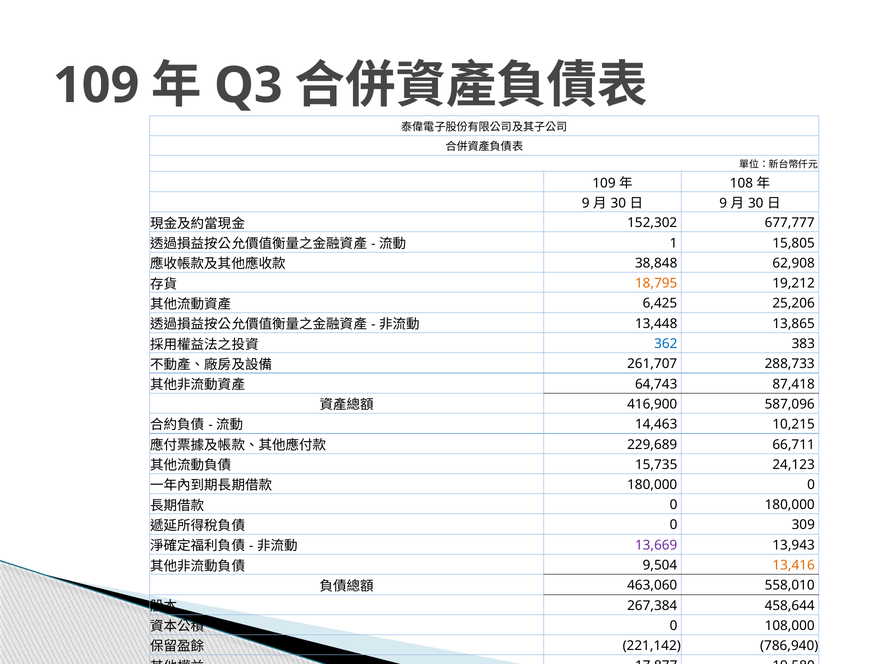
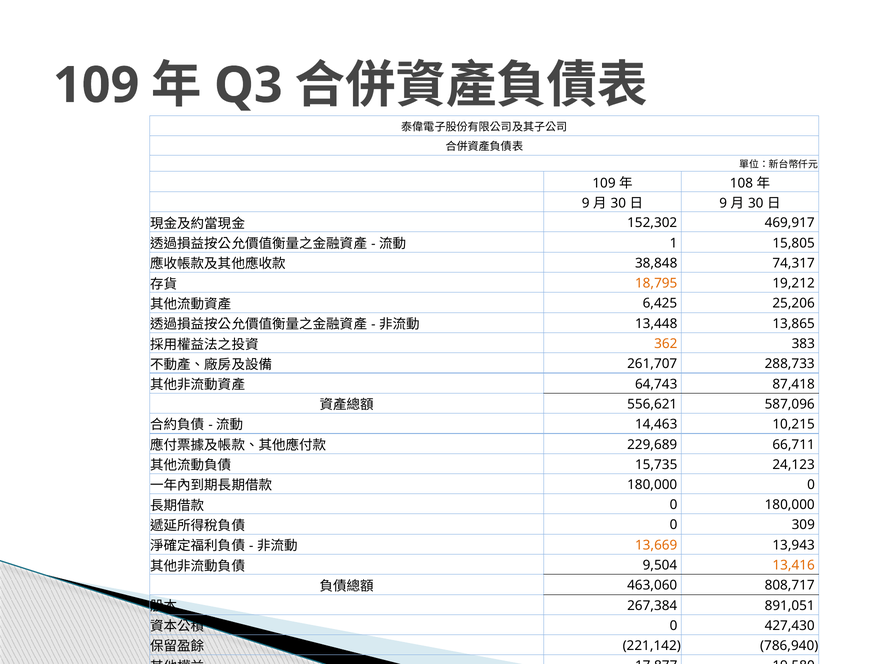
677,777: 677,777 -> 469,917 (790, 223)
62,908: 62,908 -> 74,317 (794, 263)
362 colour: blue -> orange (666, 344)
416,900: 416,900 -> 556,621 (652, 404)
13,669 colour: purple -> orange (656, 545)
558,010: 558,010 -> 808,717 (790, 585)
458,644: 458,644 -> 891,051 (790, 605)
108,000: 108,000 -> 427,430 (790, 625)
